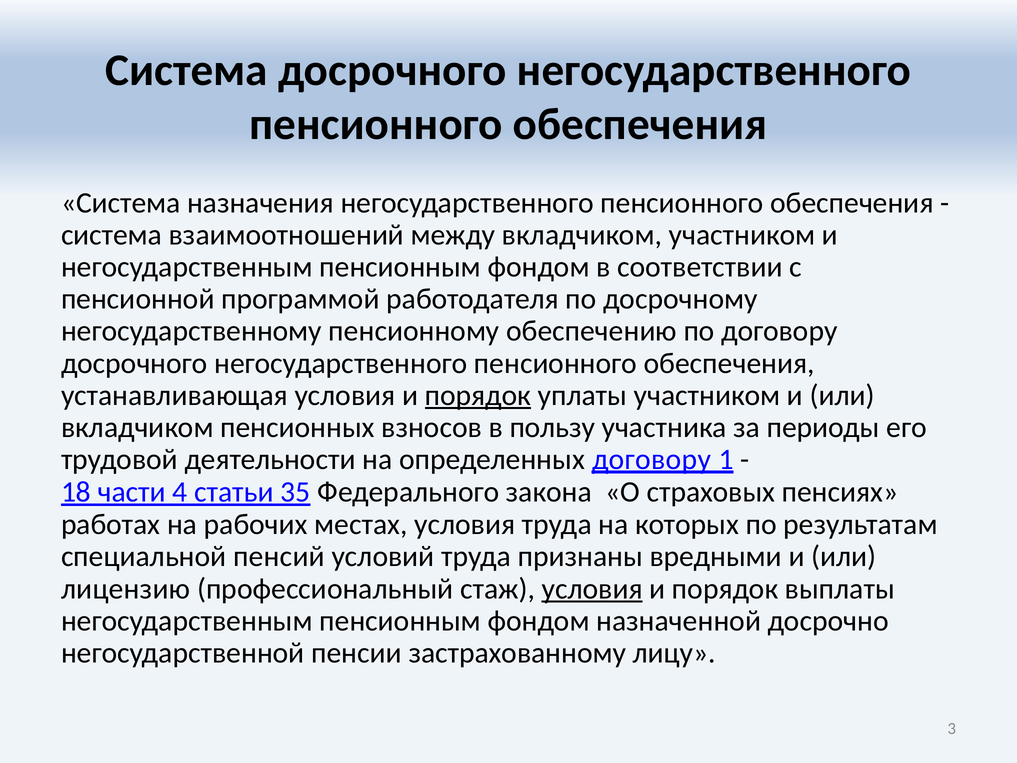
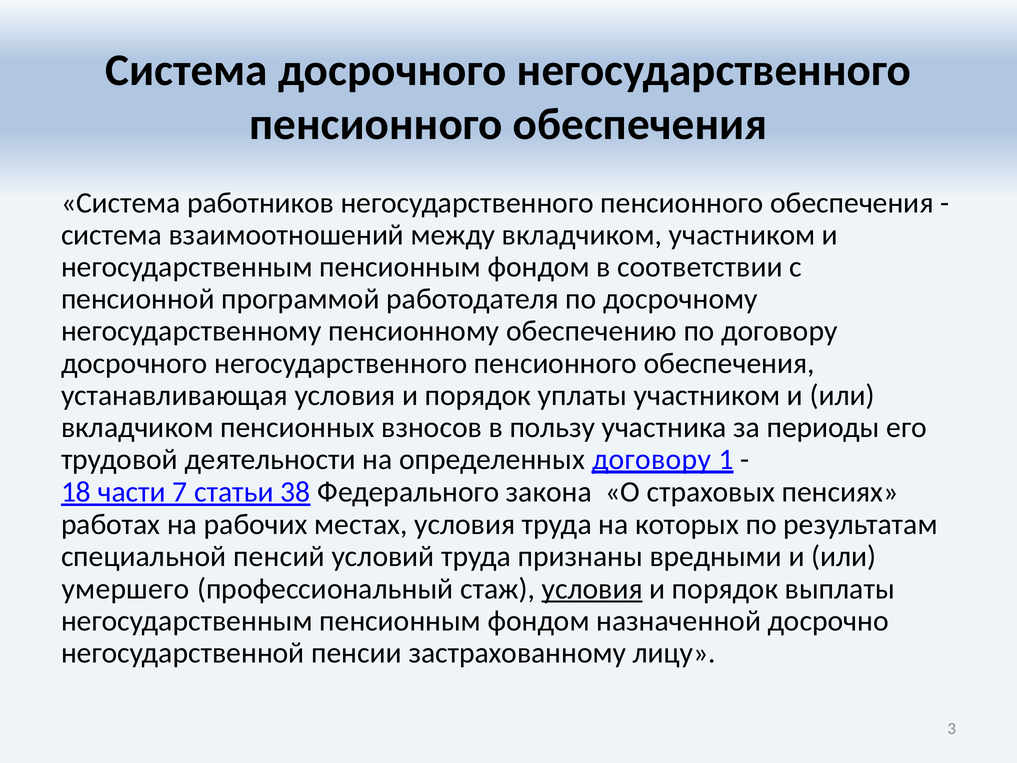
назначения: назначения -> работников (261, 203)
порядок underline: present -> none (478, 395)
4: 4 -> 7 (180, 492)
35: 35 -> 38 (295, 492)
лицензию: лицензию -> умершего (126, 589)
